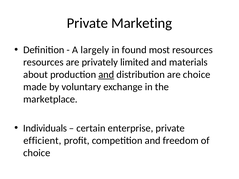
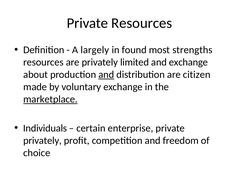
Private Marketing: Marketing -> Resources (142, 23)
most resources: resources -> strengths (192, 50)
and materials: materials -> exchange (188, 62)
are choice: choice -> citizen (197, 75)
marketplace underline: none -> present (50, 99)
efficient: efficient -> privately (42, 141)
